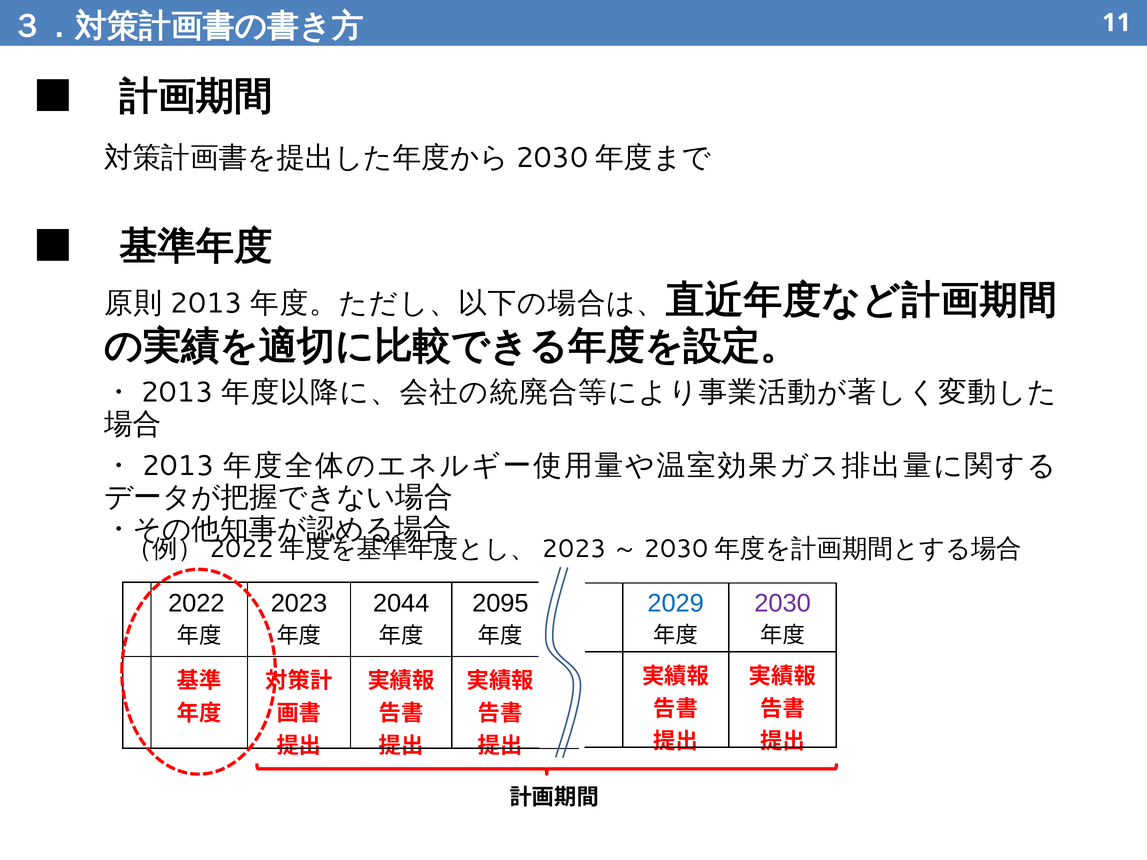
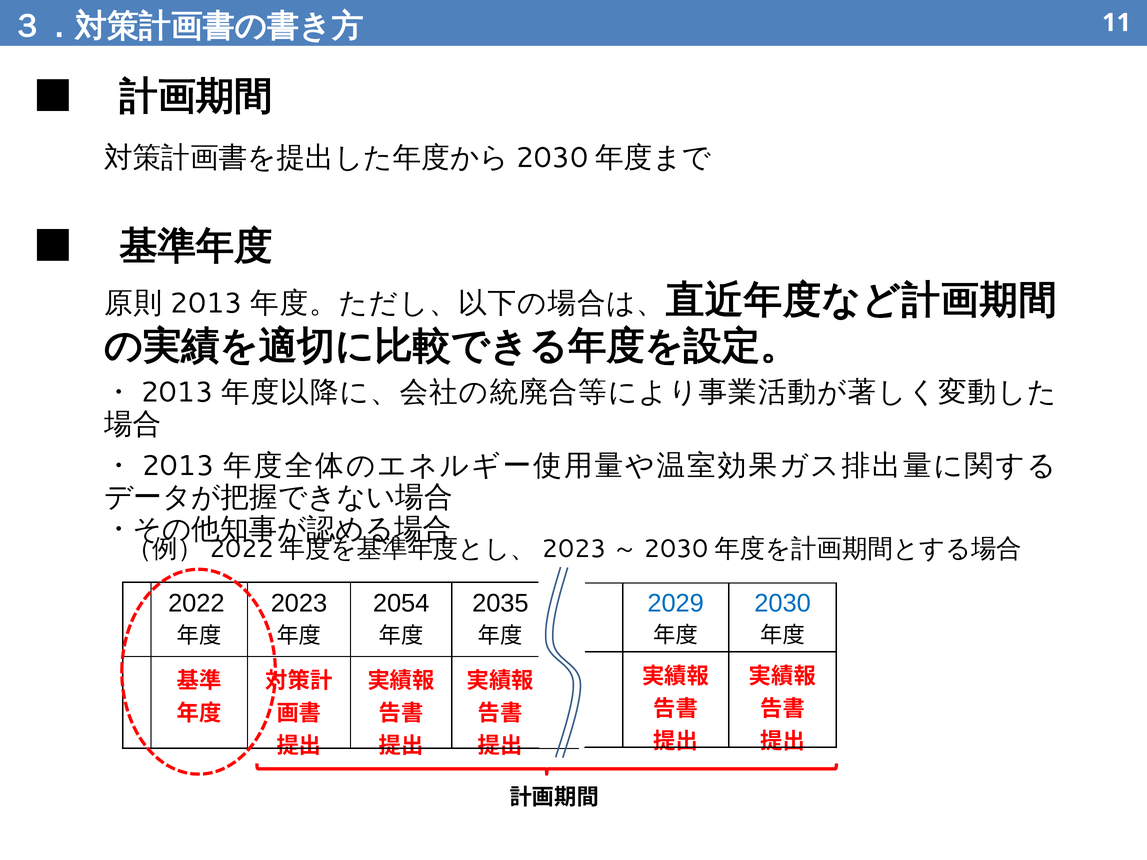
2030 colour: purple -> blue (783, 603)
2044: 2044 -> 2054 (401, 604)
2095: 2095 -> 2035 (500, 604)
